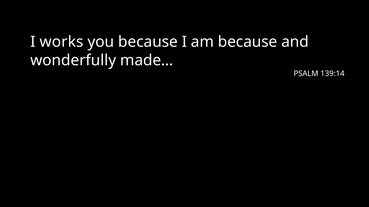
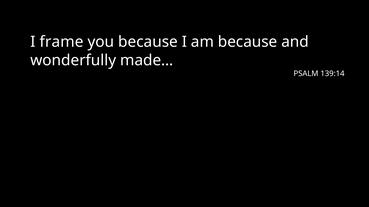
works: works -> frame (62, 42)
